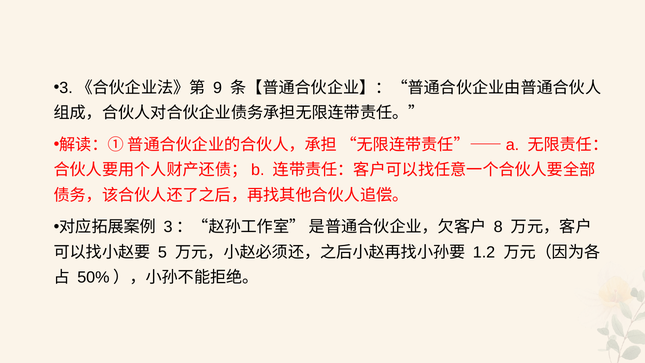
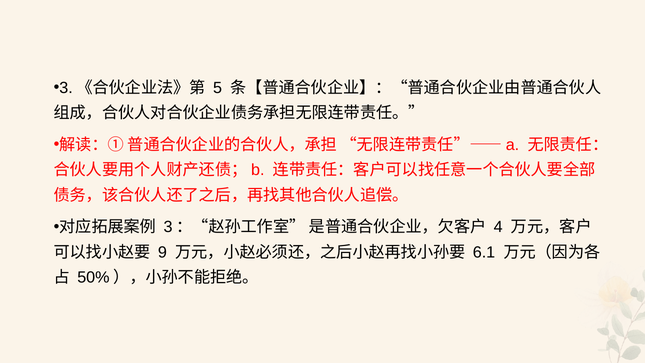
9: 9 -> 5 (218, 88)
8: 8 -> 4 (498, 227)
5: 5 -> 9 (162, 252)
1.2: 1.2 -> 6.1 (484, 252)
